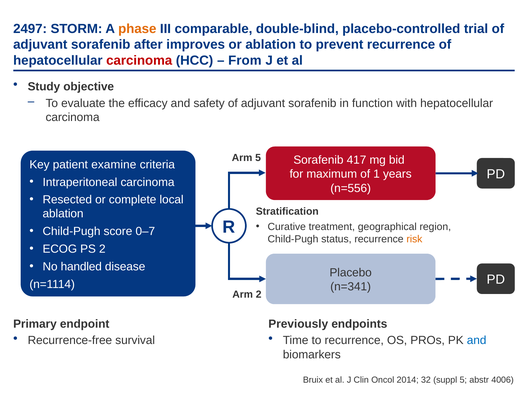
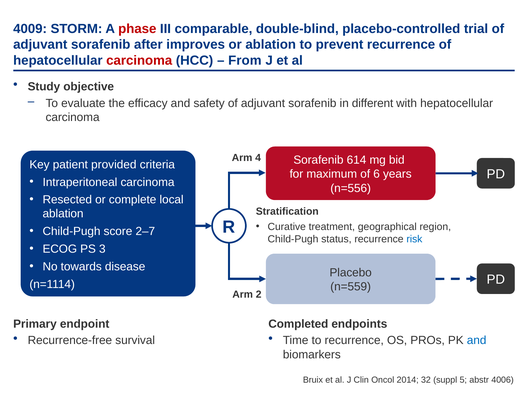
2497: 2497 -> 4009 (30, 29)
phase colour: orange -> red (137, 29)
function: function -> different (373, 103)
Arm 5: 5 -> 4 (258, 158)
417: 417 -> 614 (357, 160)
examine: examine -> provided (114, 165)
1: 1 -> 6 (377, 174)
0–7: 0–7 -> 2–7 (145, 231)
risk colour: orange -> blue (414, 239)
PS 2: 2 -> 3 (102, 249)
handled: handled -> towards (81, 267)
n=341: n=341 -> n=559 (351, 287)
Previously: Previously -> Completed (298, 324)
